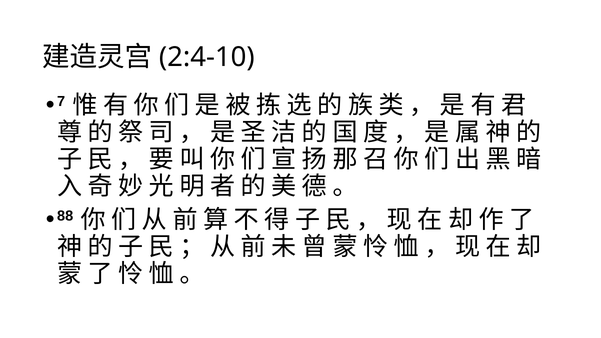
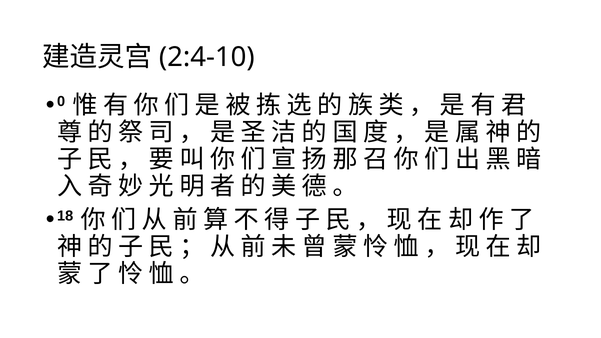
7: 7 -> 0 (61, 102)
88: 88 -> 18 (65, 216)
